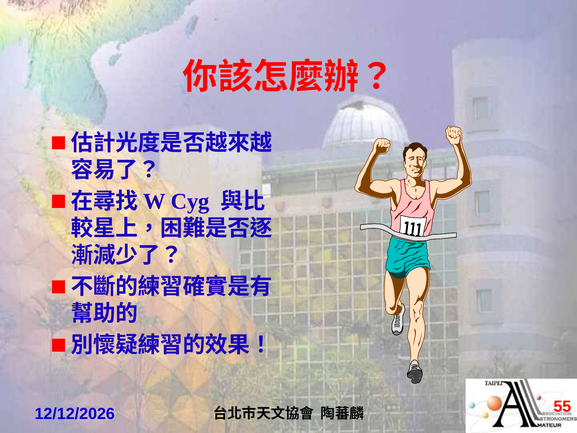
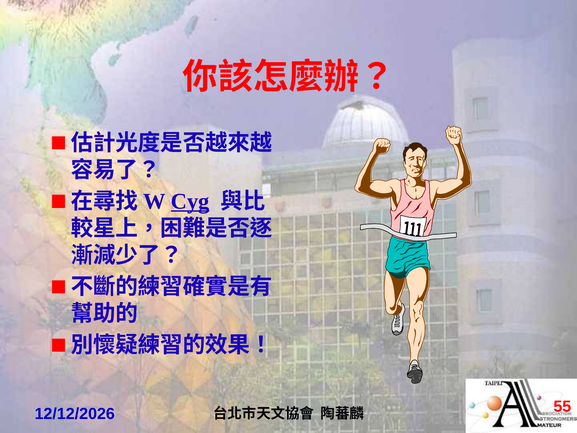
Cyg underline: none -> present (190, 201)
